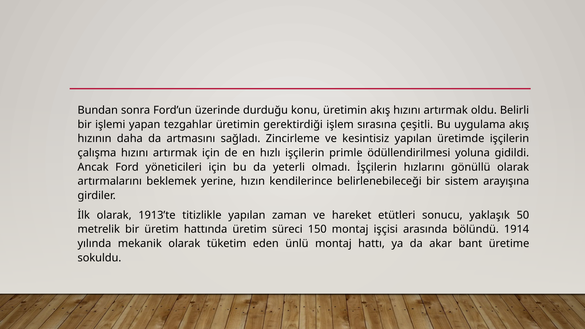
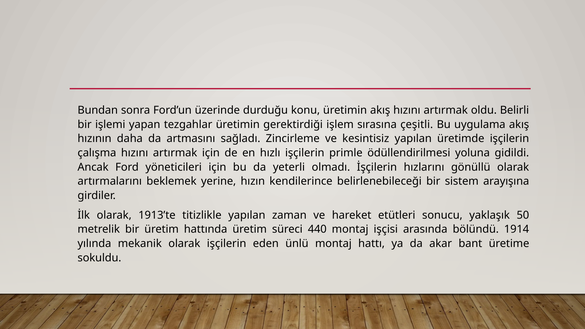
150: 150 -> 440 (317, 229)
olarak tüketim: tüketim -> işçilerin (227, 244)
